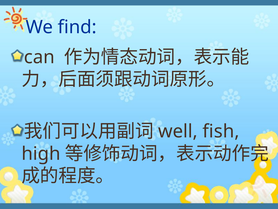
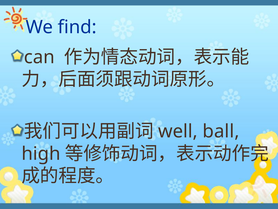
fish: fish -> ball (221, 131)
